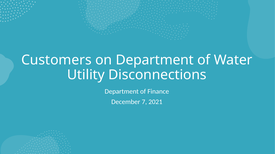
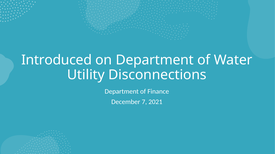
Customers: Customers -> Introduced (57, 60)
